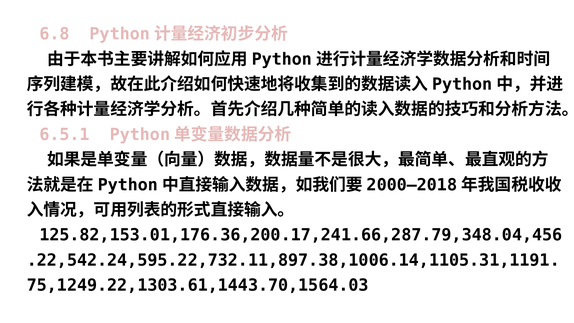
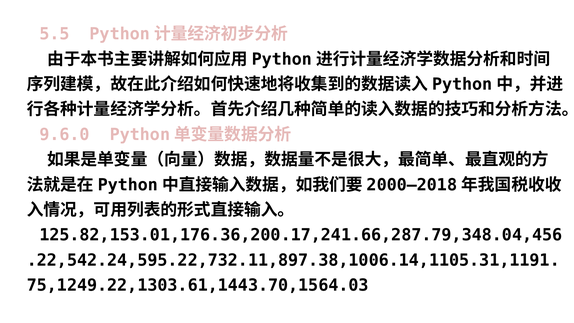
6.8: 6.8 -> 5.5 (54, 34)
6.5.1: 6.5.1 -> 9.6.0 (65, 135)
